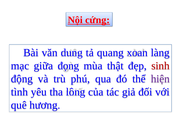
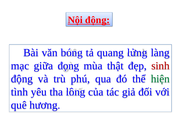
Nội cứng: cứng -> động (97, 20)
dung: dung -> bóng (72, 53)
xoan: xoan -> lửng (137, 53)
hiện colour: purple -> green (160, 79)
